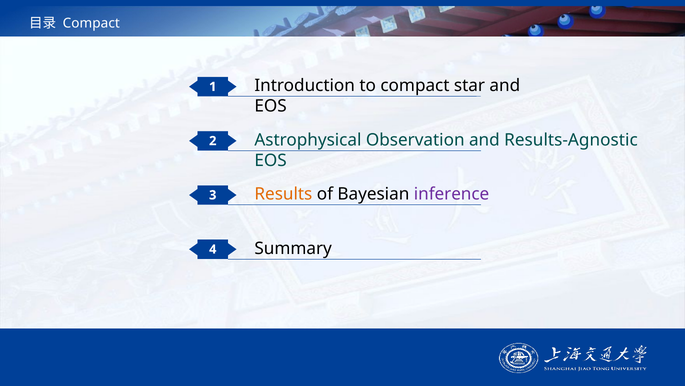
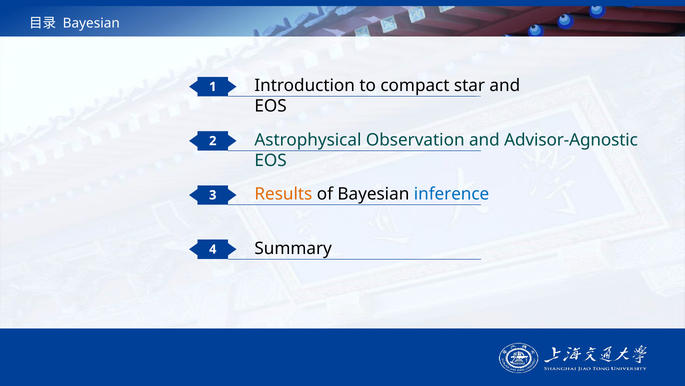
Compact: Compact -> Bayesian (91, 23)
Results-Agnostic: Results-Agnostic -> Advisor-Agnostic (571, 140)
inference colour: purple -> blue (452, 194)
